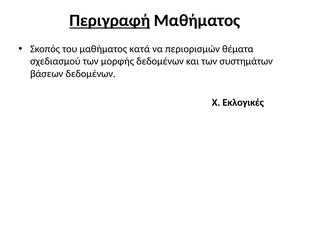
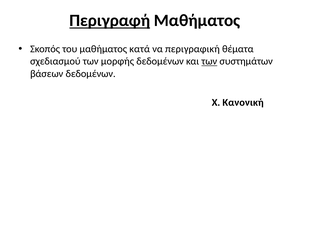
περιορισμών: περιορισμών -> περιγραφική (192, 49)
των underline: none -> present (209, 61)
Εκλογικές: Εκλογικές -> Κανονική (243, 102)
